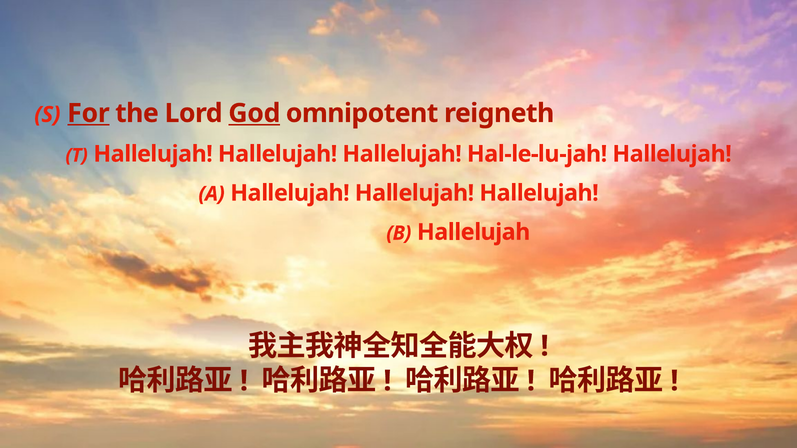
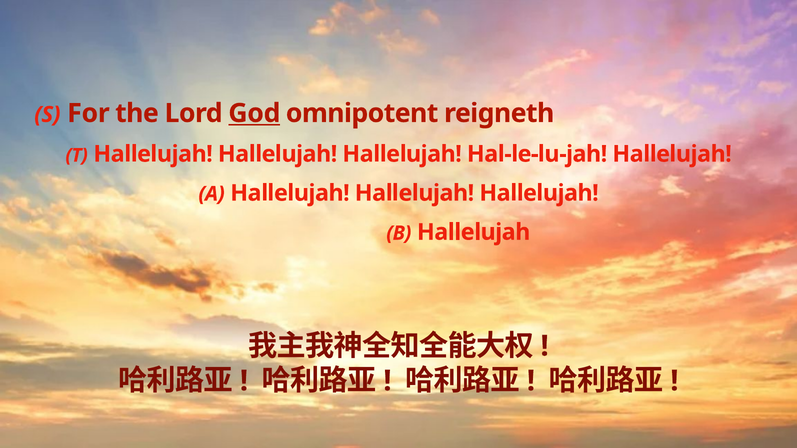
For underline: present -> none (88, 113)
